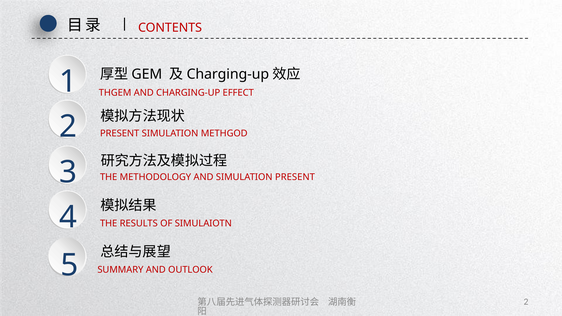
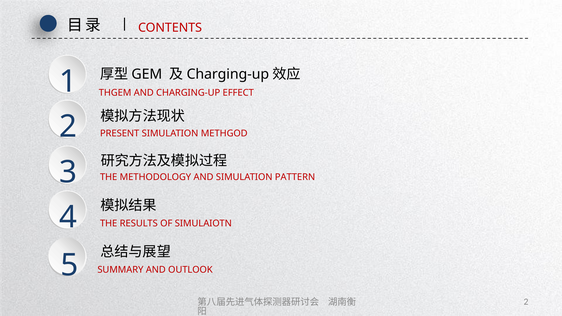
SIMULATION PRESENT: PRESENT -> PATTERN (295, 177)
